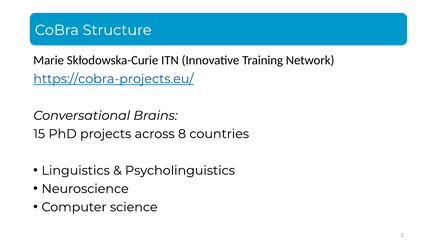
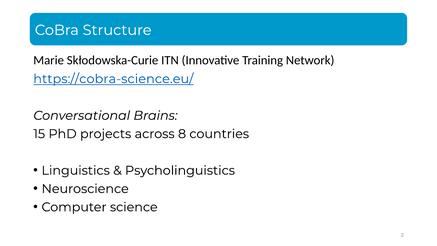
https://cobra-projects.eu/: https://cobra-projects.eu/ -> https://cobra-science.eu/ (113, 79)
